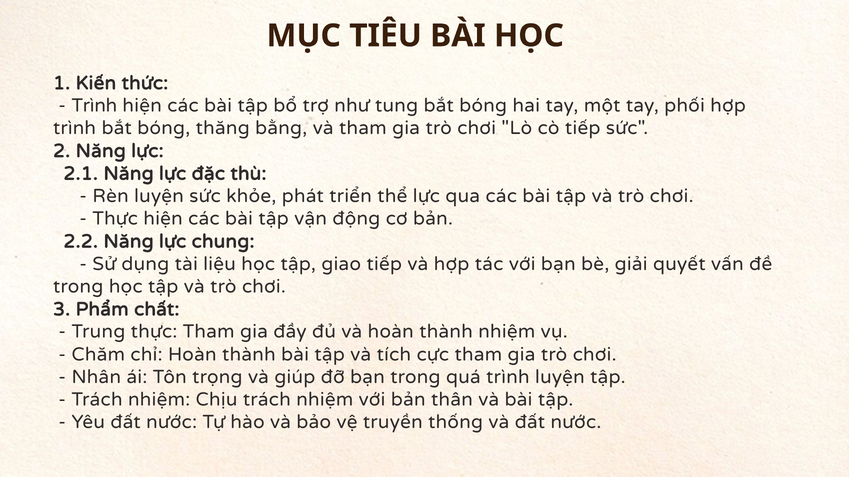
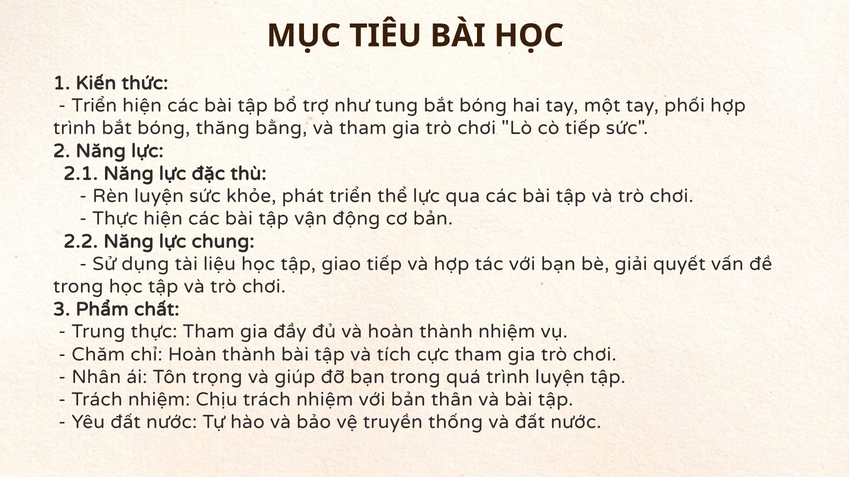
Trình: Trình -> Triển (94, 106)
